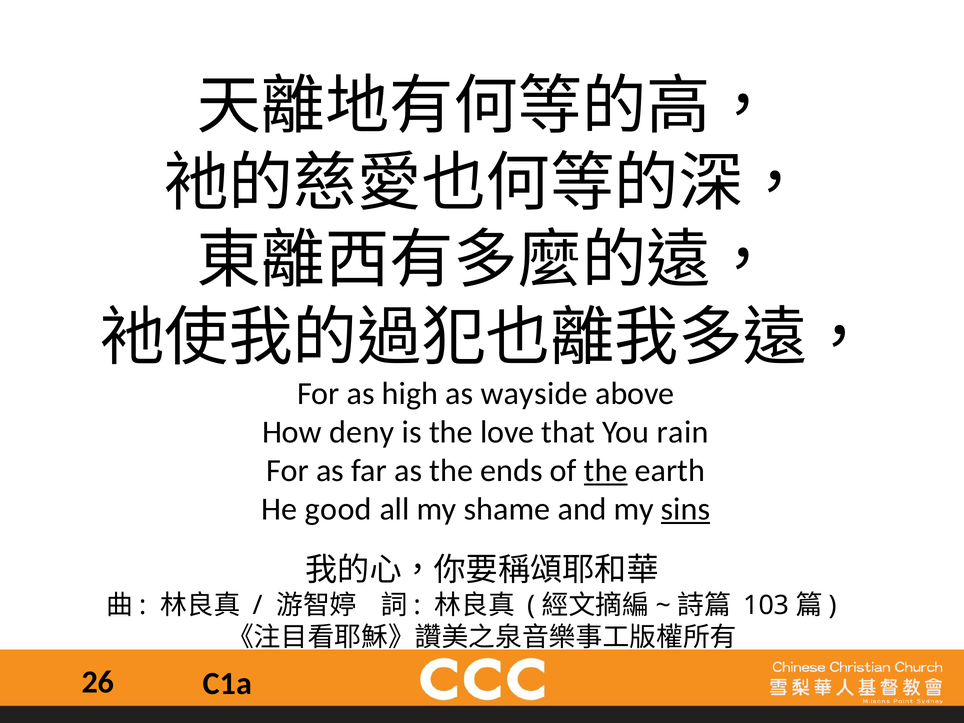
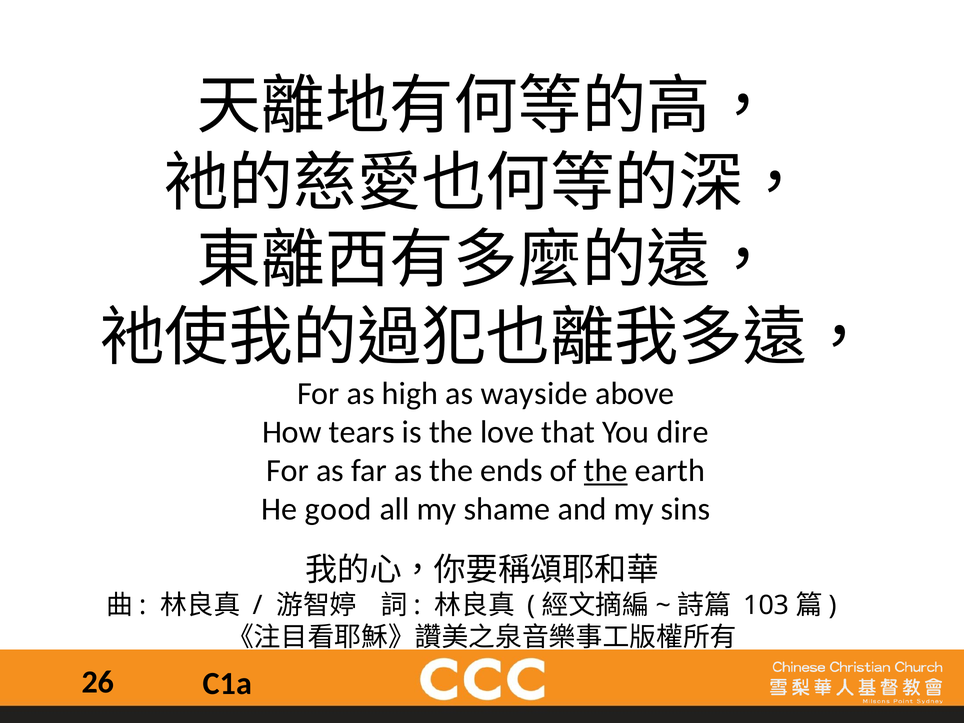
deny: deny -> tears (362, 432)
rain: rain -> dire (683, 432)
sins underline: present -> none (686, 509)
